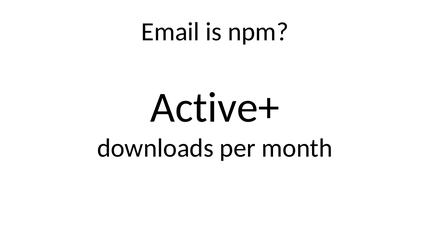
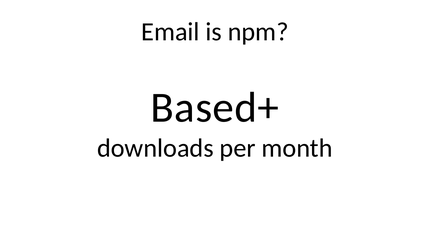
Active+: Active+ -> Based+ (215, 108)
